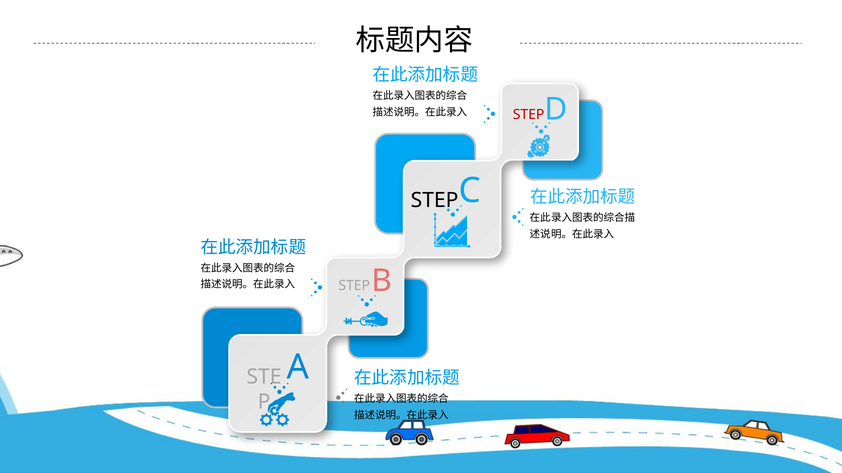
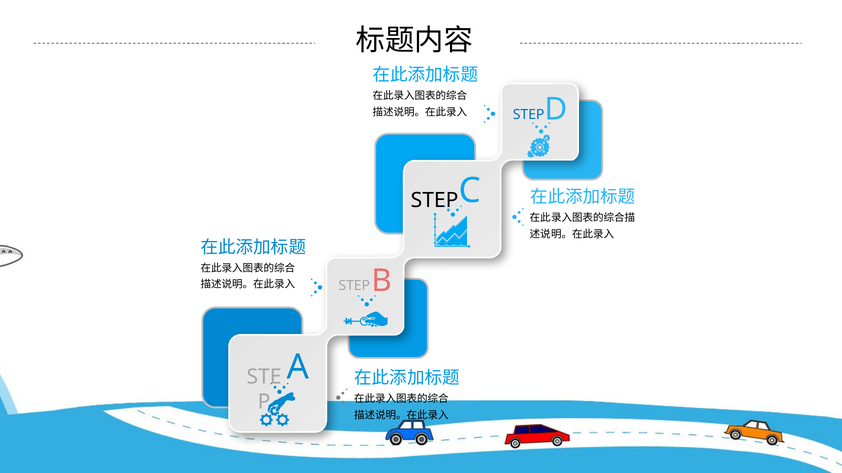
STEP colour: red -> blue (529, 115)
